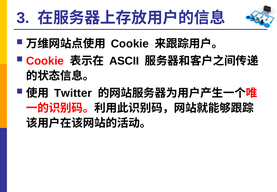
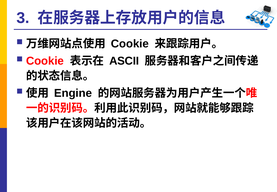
Twitter: Twitter -> Engine (73, 93)
